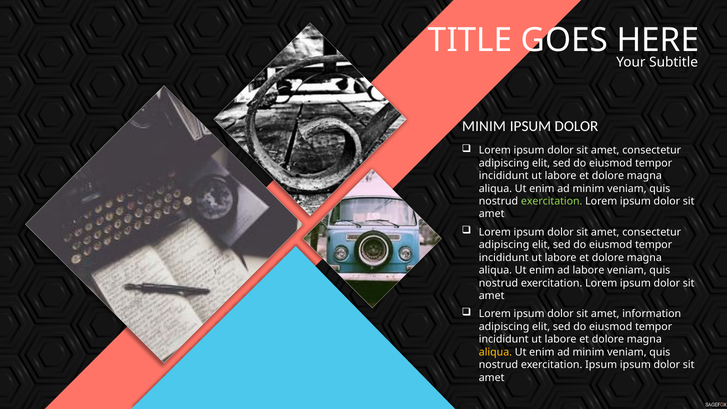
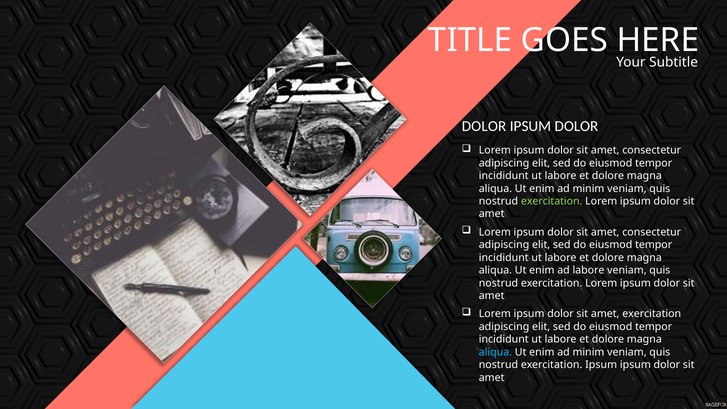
MINIM: MINIM -> DOLOR (484, 126)
amet information: information -> exercitation (652, 314)
aliqua colour: yellow -> light blue (495, 352)
